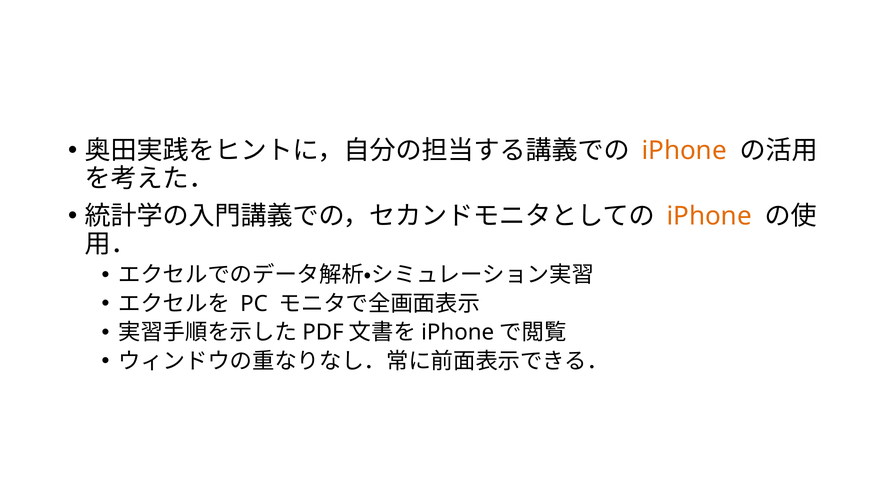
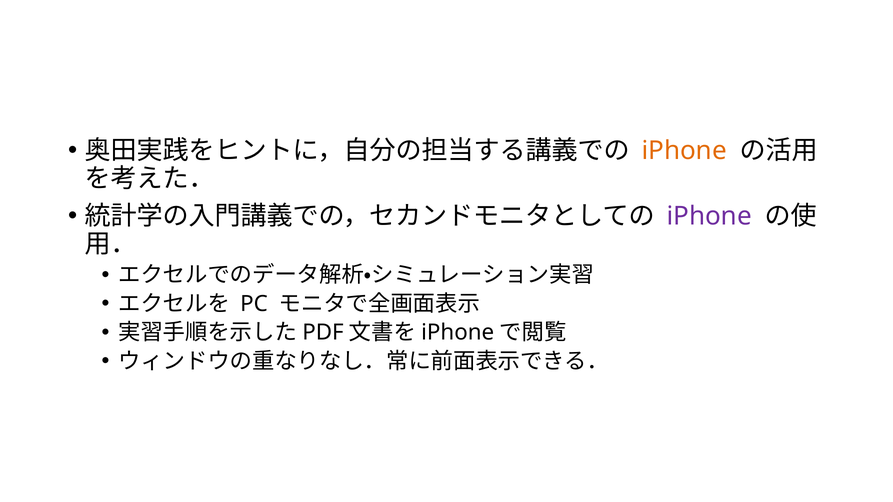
iPhone colour: orange -> purple (709, 216)
